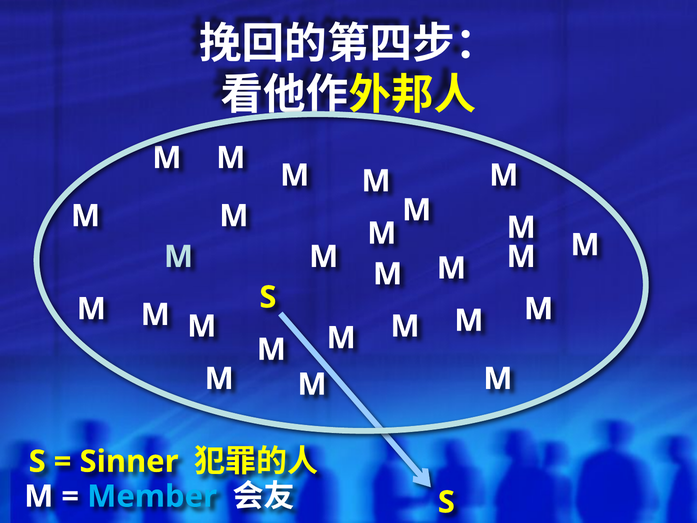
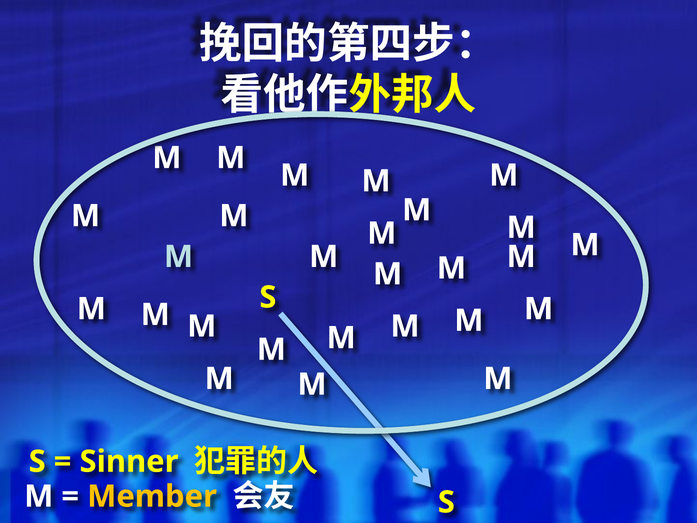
Member colour: light blue -> yellow (152, 496)
